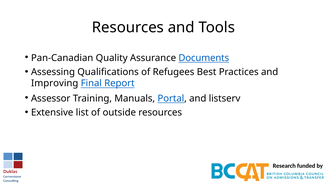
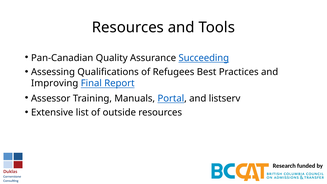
Documents: Documents -> Succeeding (204, 58)
